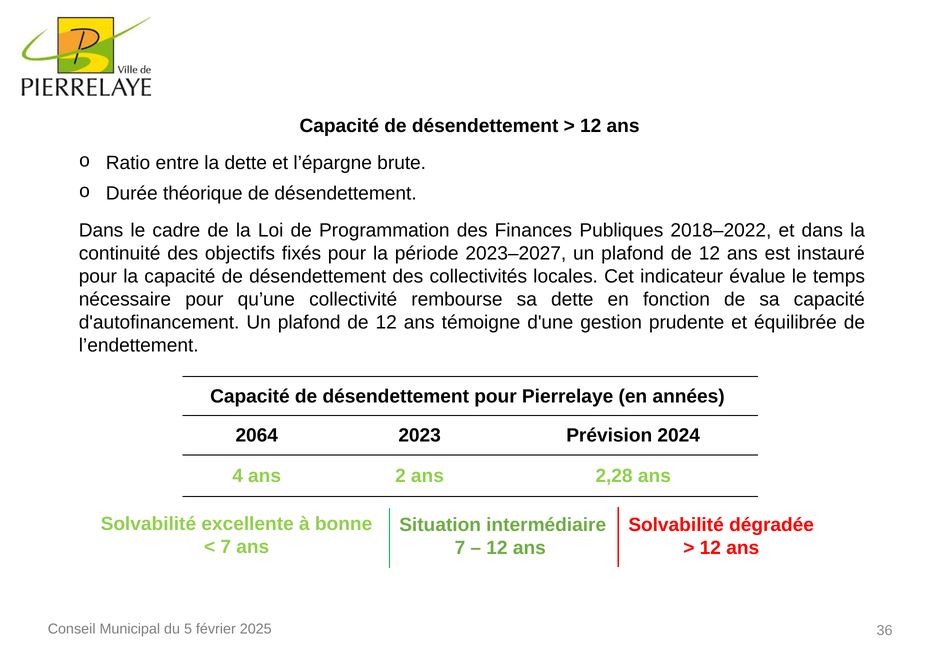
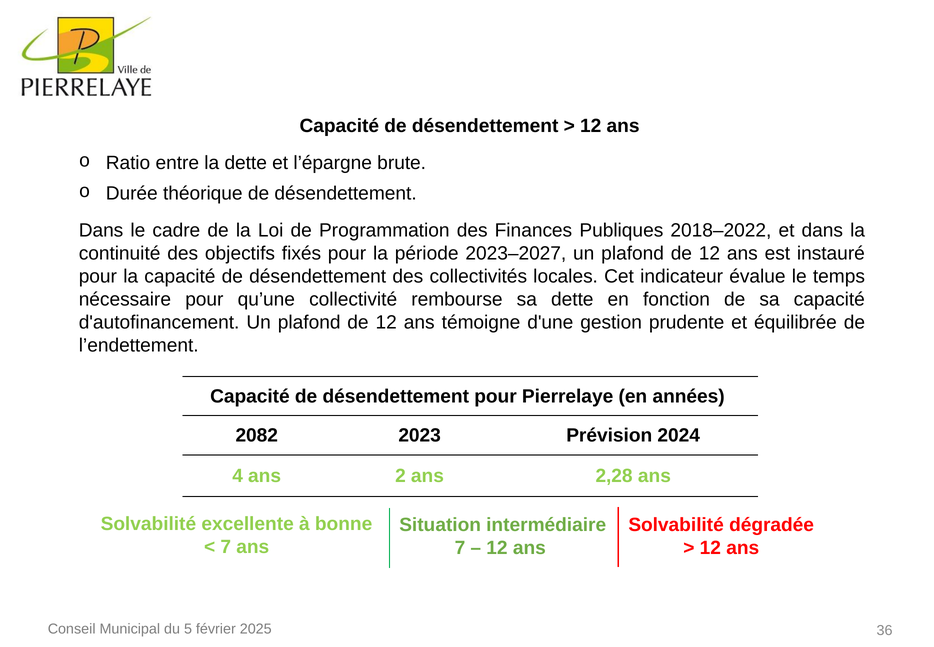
2064: 2064 -> 2082 (257, 435)
